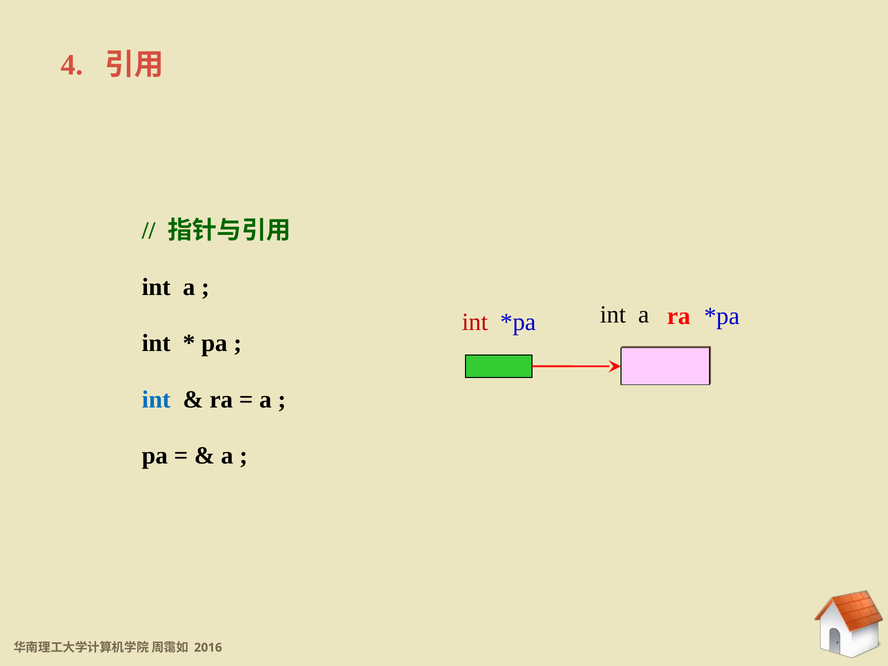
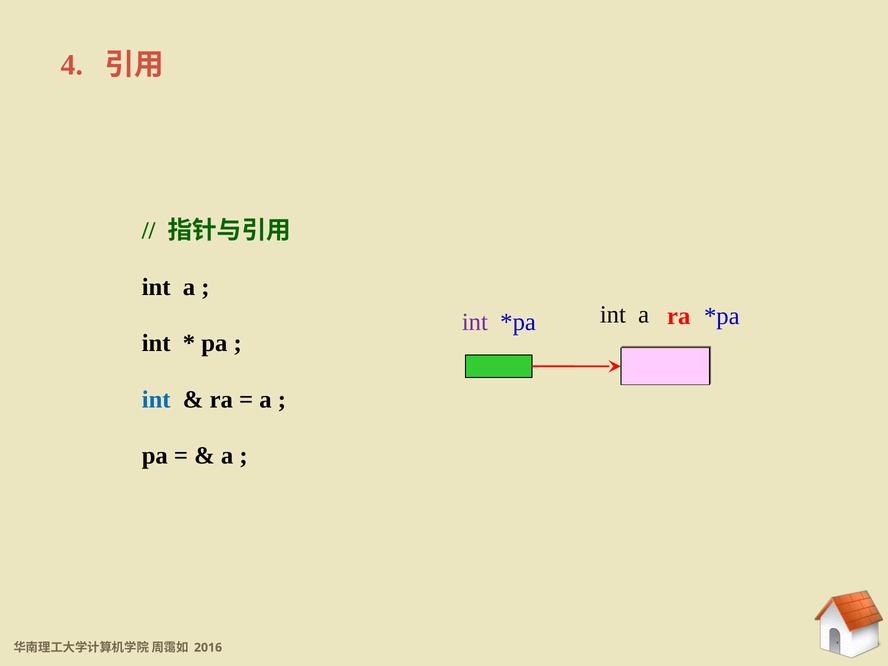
int colour: red -> purple (475, 322)
